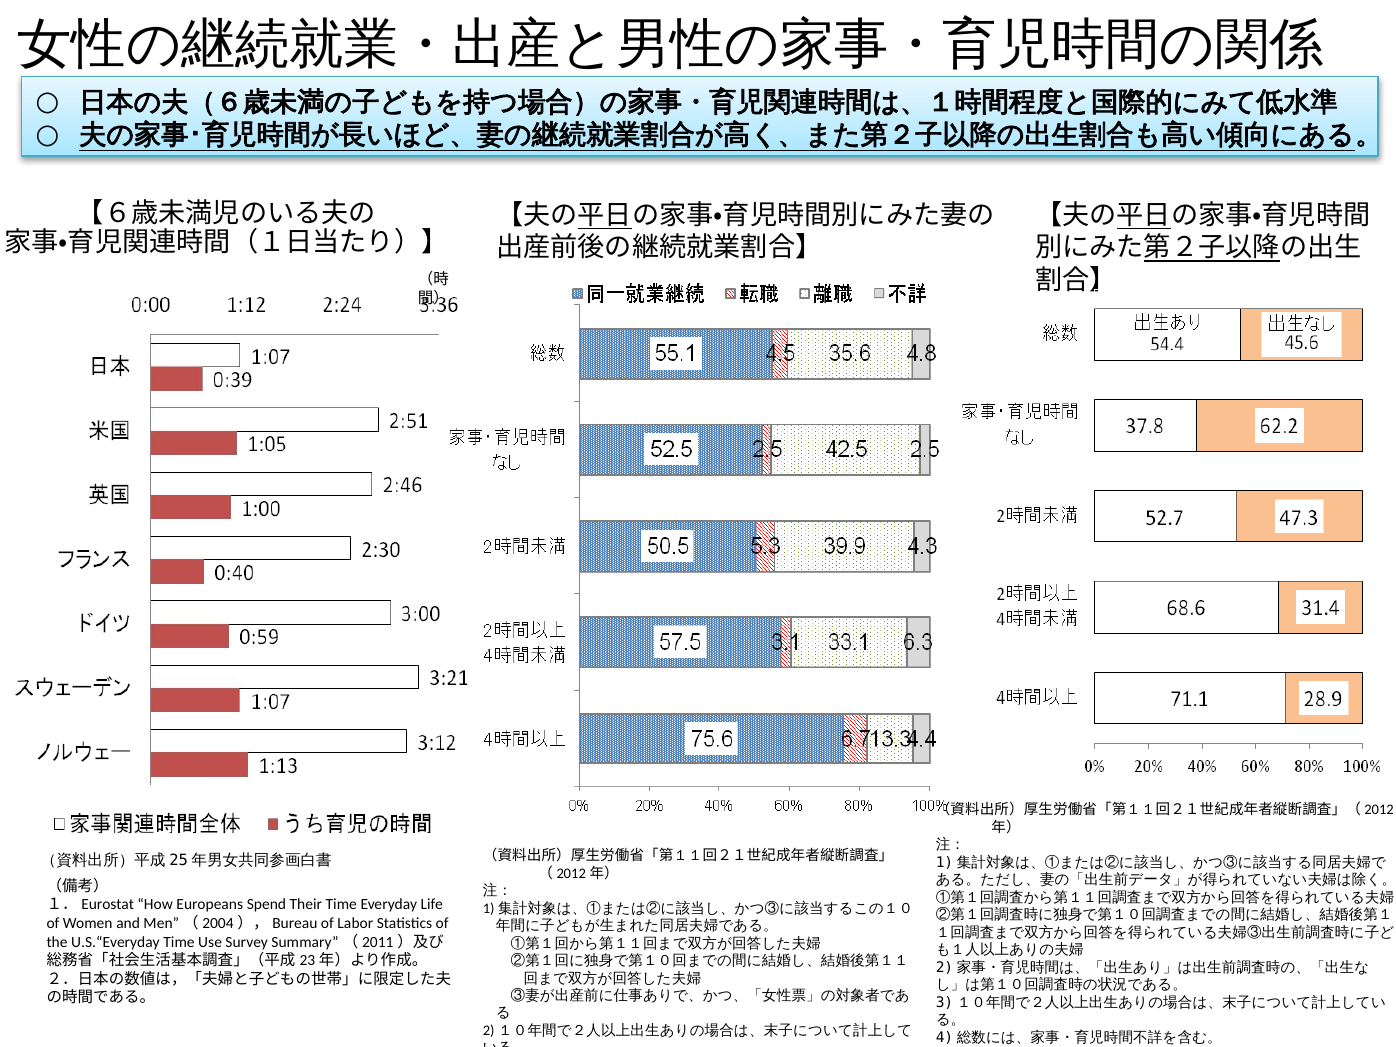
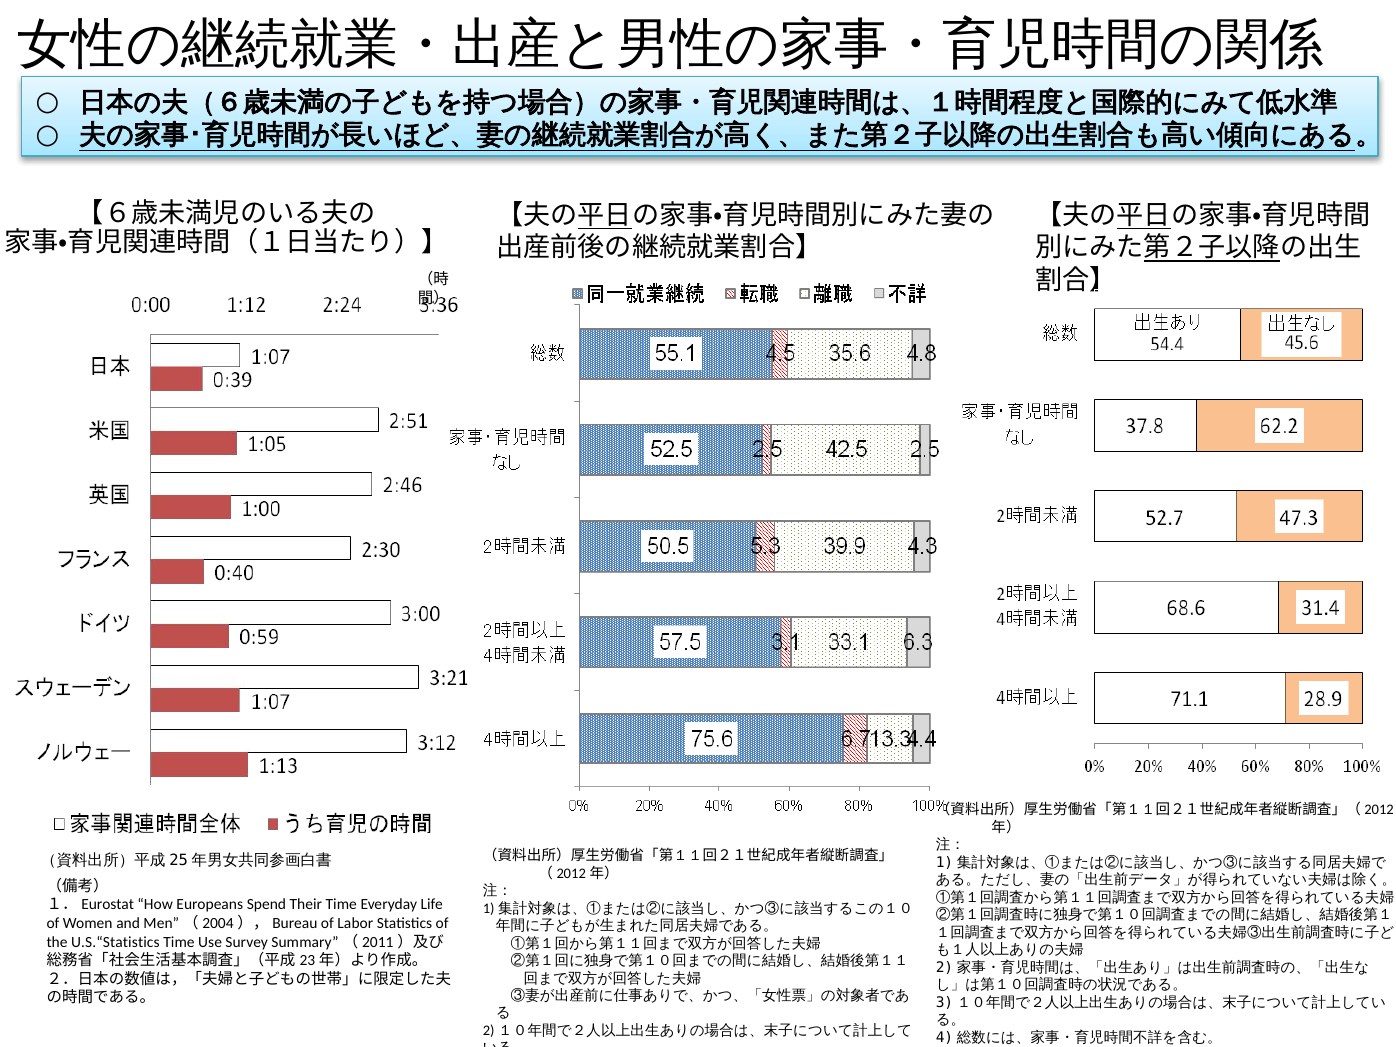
U.S.“Everyday: U.S.“Everyday -> U.S.“Statistics (115, 942)
